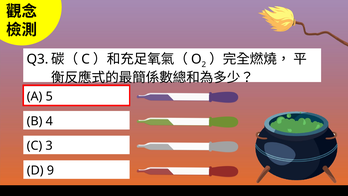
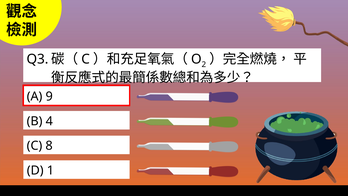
5: 5 -> 9 (49, 96)
3: 3 -> 8 (49, 146)
9: 9 -> 1 (50, 170)
